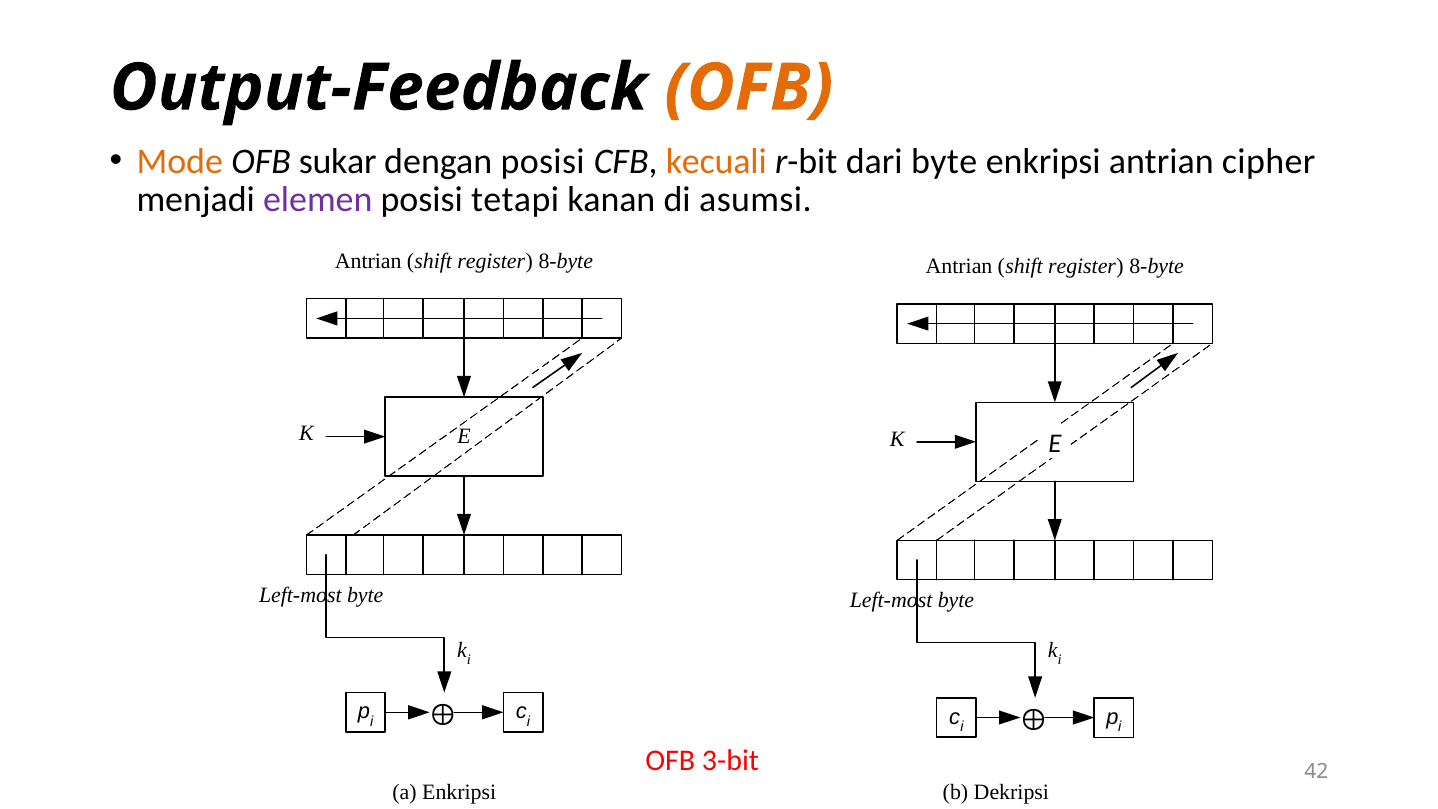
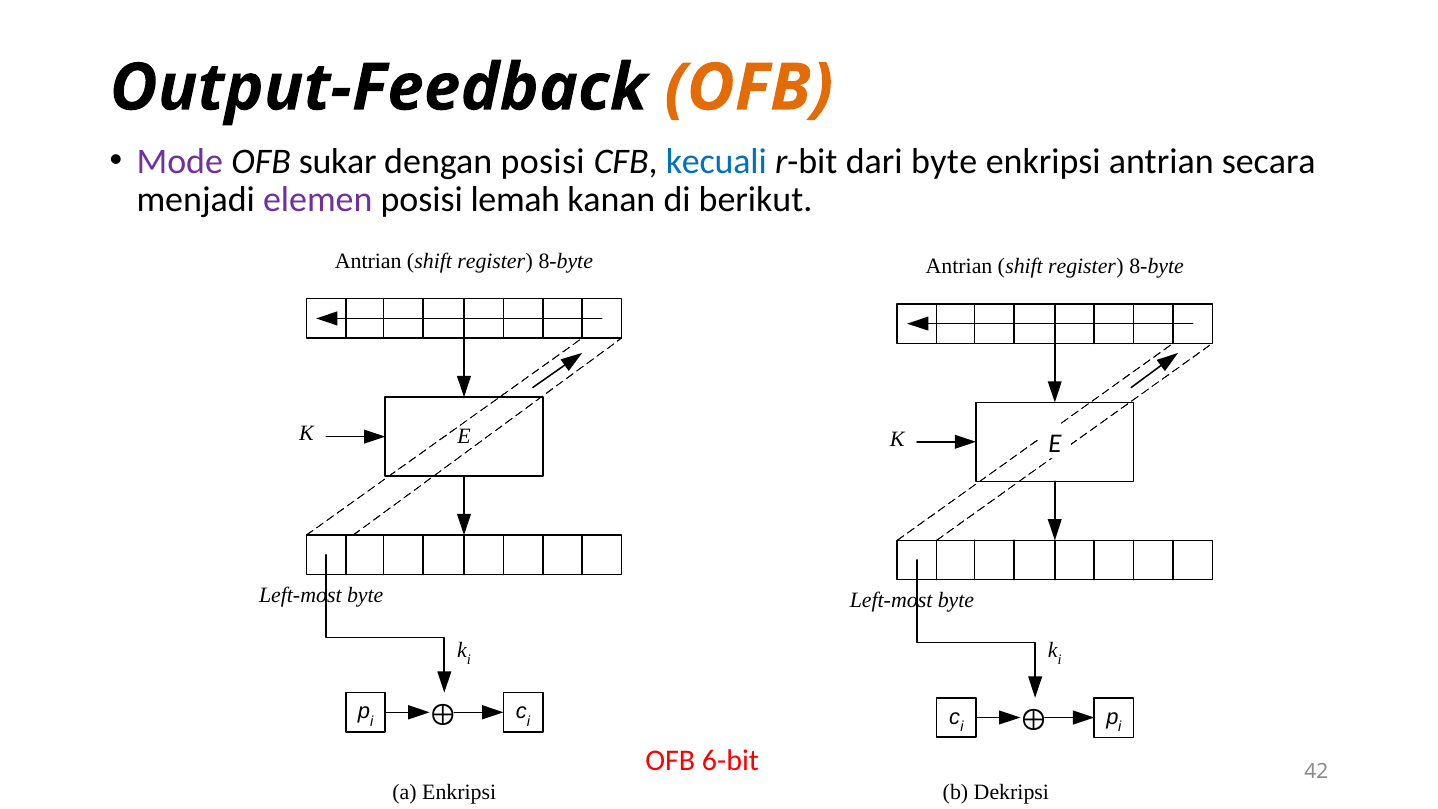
Mode colour: orange -> purple (180, 161)
kecuali colour: orange -> blue (716, 161)
cipher: cipher -> secara (1269, 161)
tetapi: tetapi -> lemah (515, 200)
asumsi: asumsi -> berikut (756, 200)
3-bit: 3-bit -> 6-bit (730, 760)
